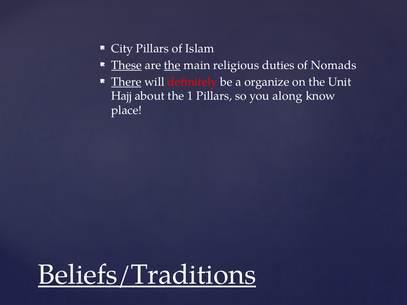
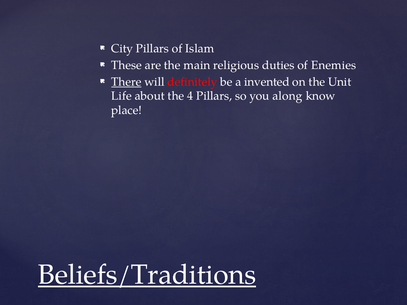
These underline: present -> none (127, 65)
the underline: present -> none (172, 65)
Nomads: Nomads -> Enemies (334, 65)
organize: organize -> invented (267, 82)
Hajj: Hajj -> Life (121, 96)
1: 1 -> 4 (190, 96)
